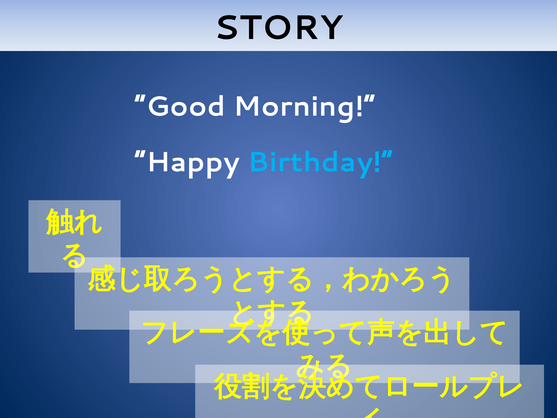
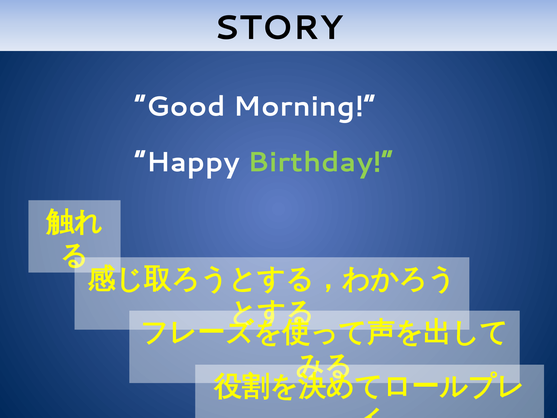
Birthday colour: light blue -> light green (320, 162)
